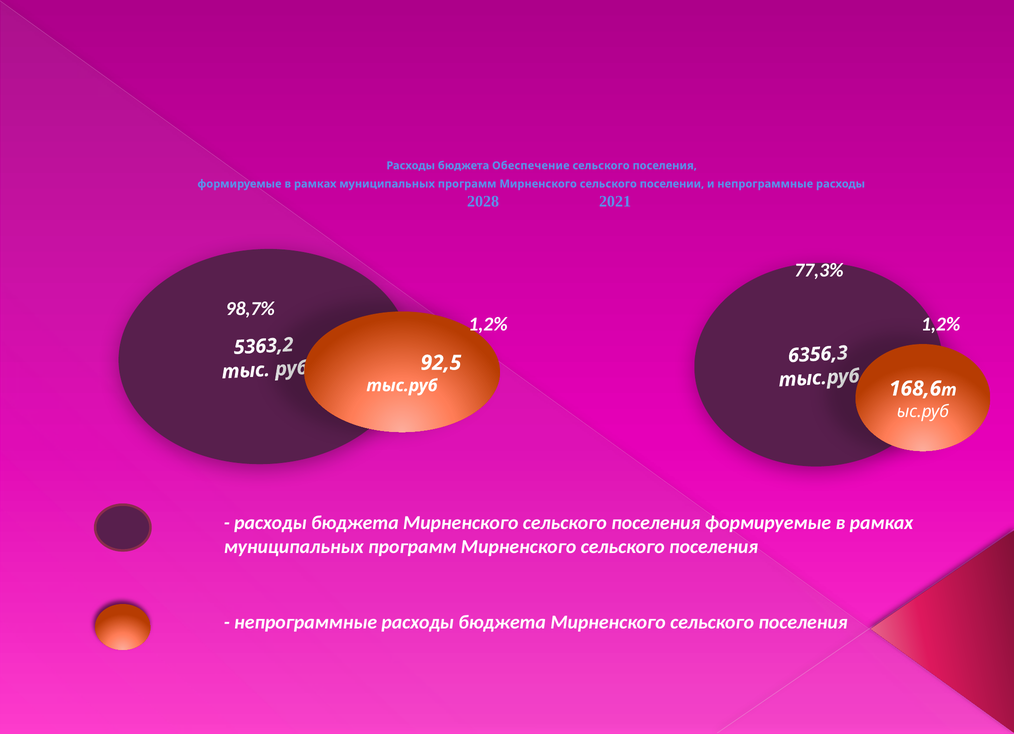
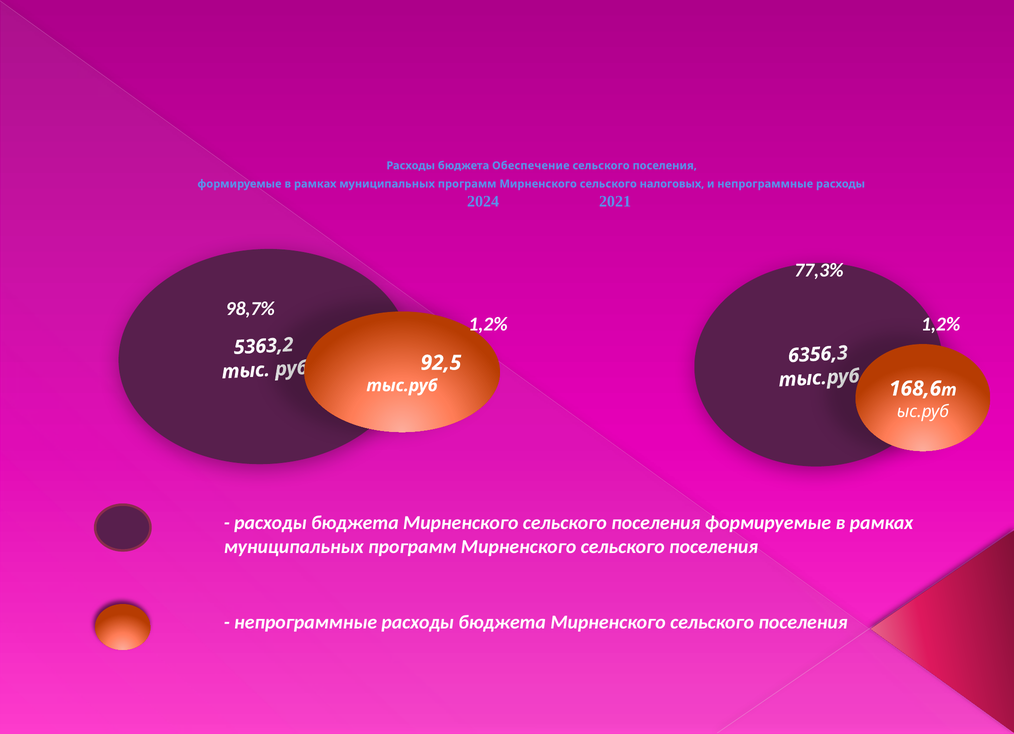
поселении: поселении -> налоговых (672, 184)
2028: 2028 -> 2024 (483, 202)
